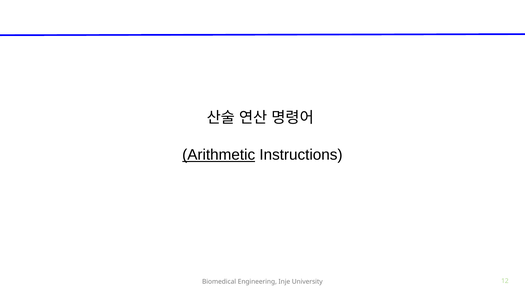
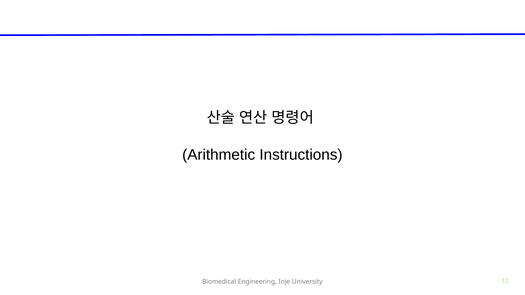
Arithmetic underline: present -> none (219, 155)
